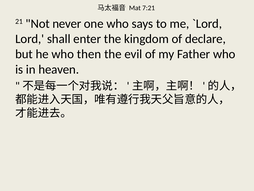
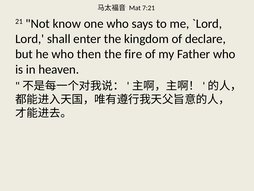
never: never -> know (67, 24)
evil: evil -> fire (133, 54)
